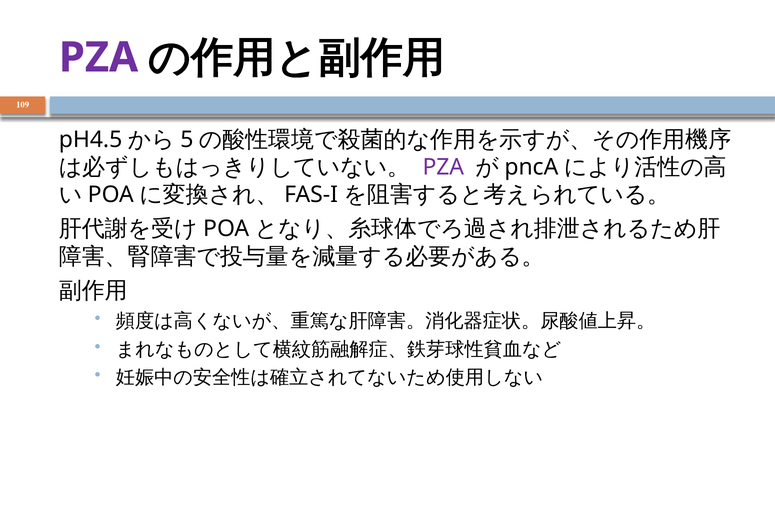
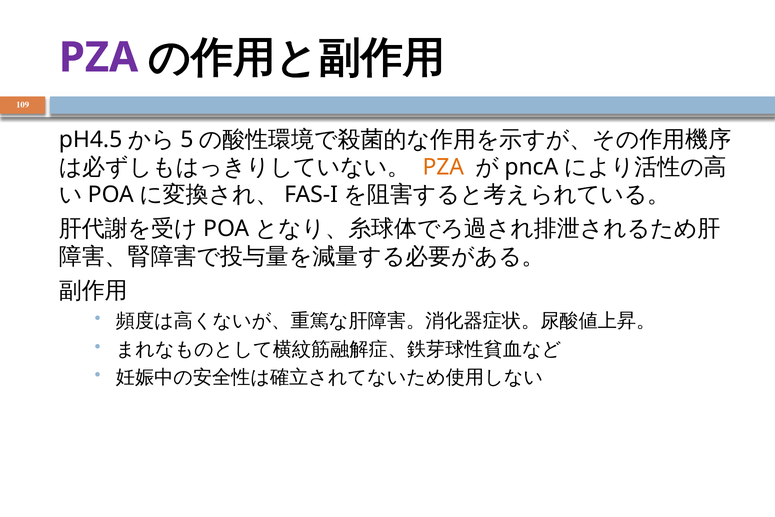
PZA colour: purple -> orange (443, 167)
